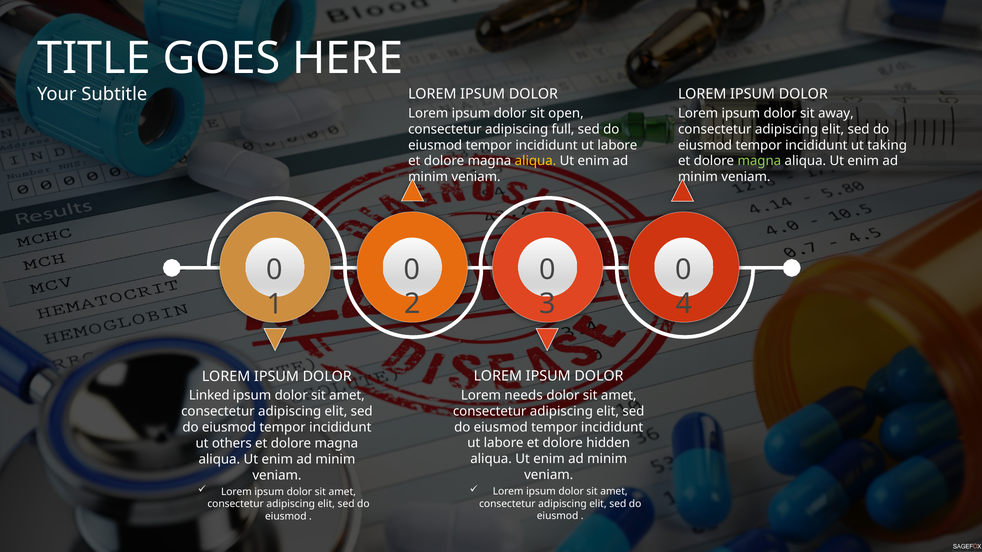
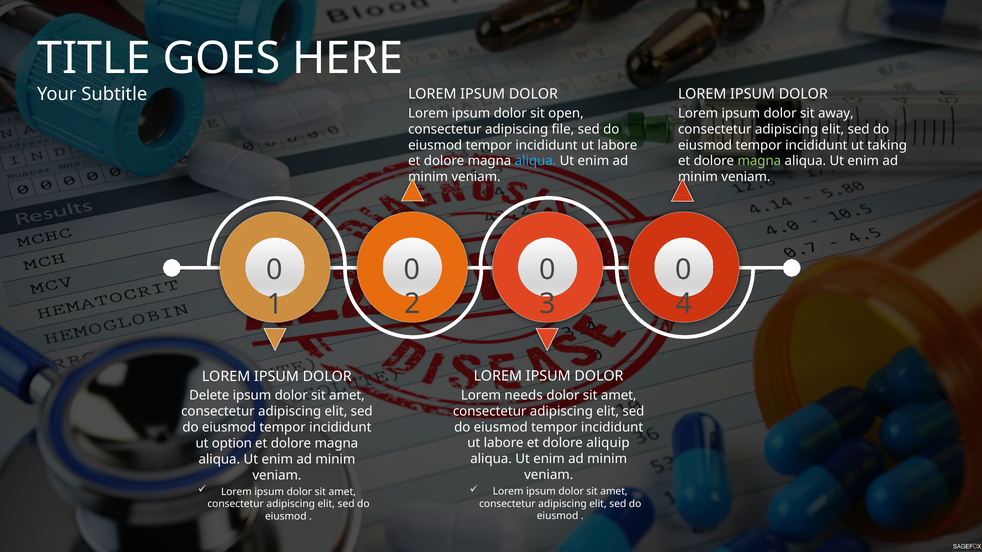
full: full -> file (563, 129)
aliqua colour: yellow -> light blue (535, 161)
Linked: Linked -> Delete (209, 396)
hidden: hidden -> aliquip (608, 443)
others: others -> option (232, 444)
